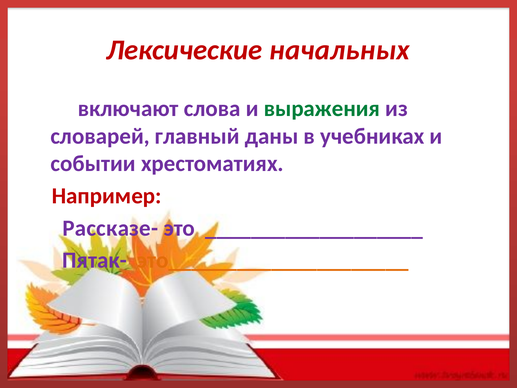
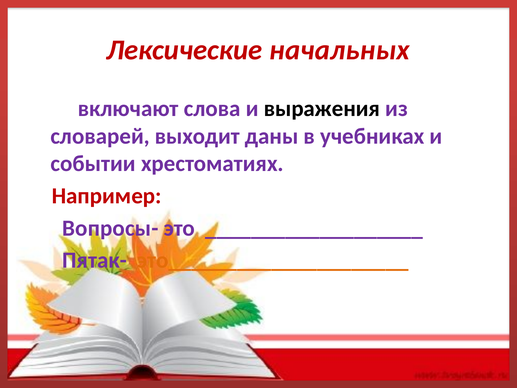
выражения colour: green -> black (322, 108)
главный: главный -> выходит (197, 136)
Рассказе-: Рассказе- -> Вопросы- (110, 228)
